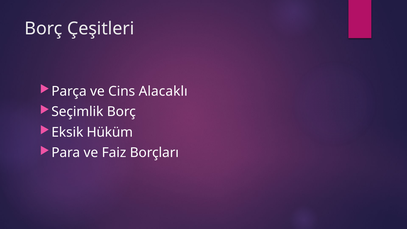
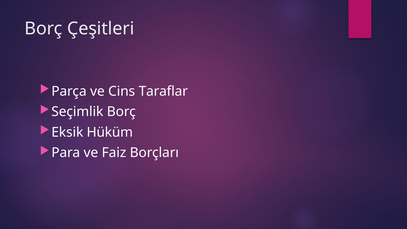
Alacaklı: Alacaklı -> Taraflar (163, 91)
